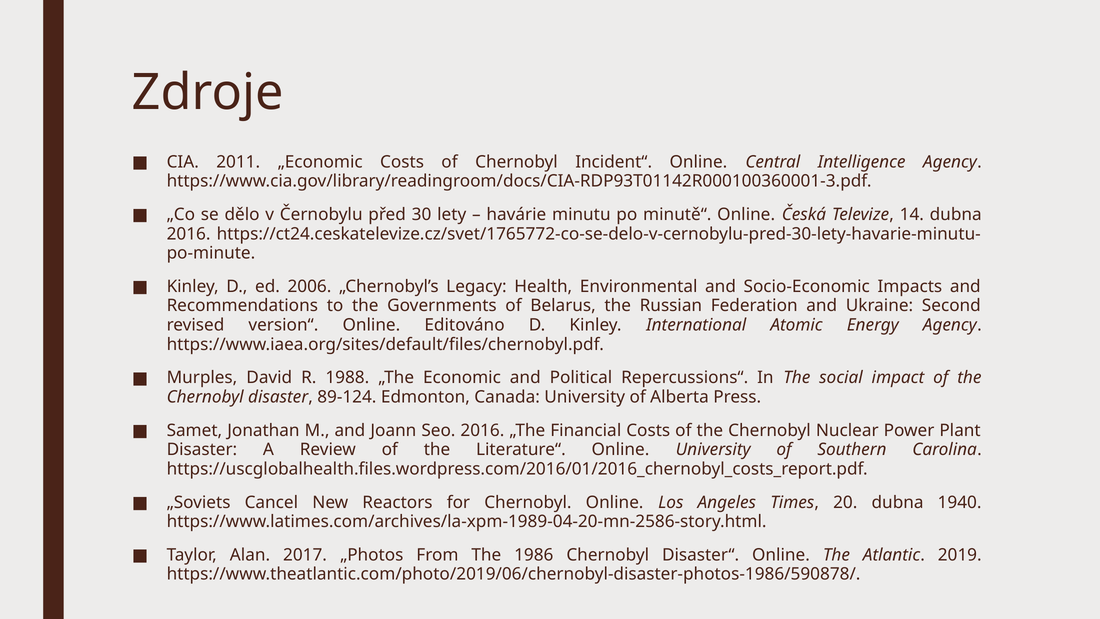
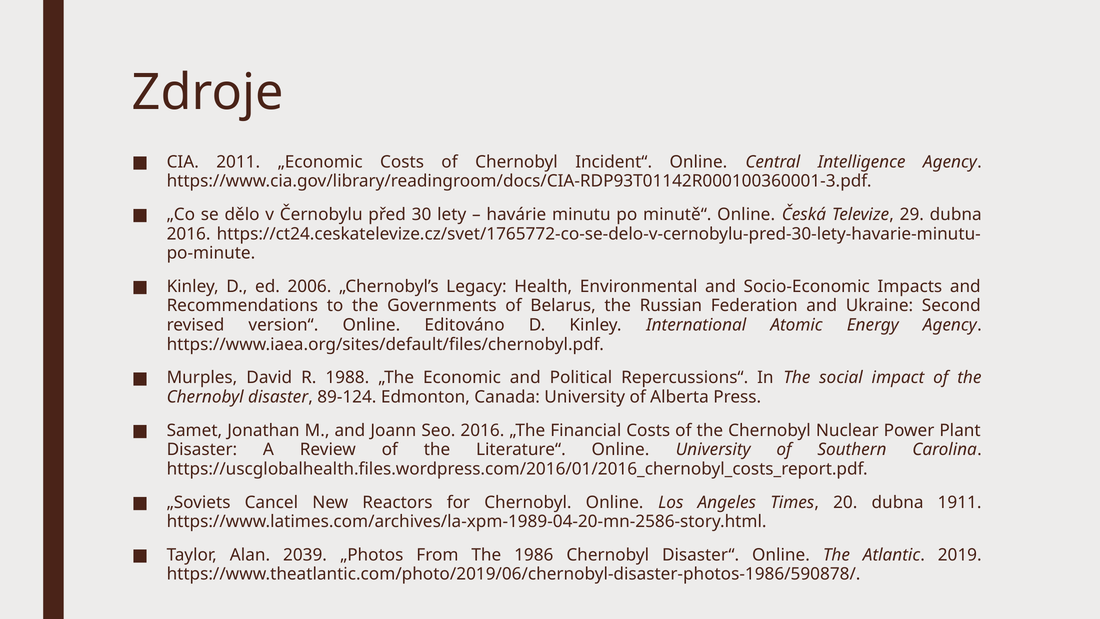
14: 14 -> 29 (912, 214)
1940: 1940 -> 1911 (960, 502)
2017: 2017 -> 2039 (305, 555)
